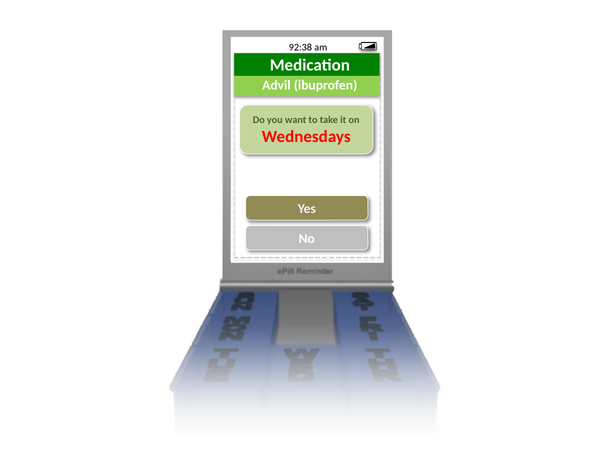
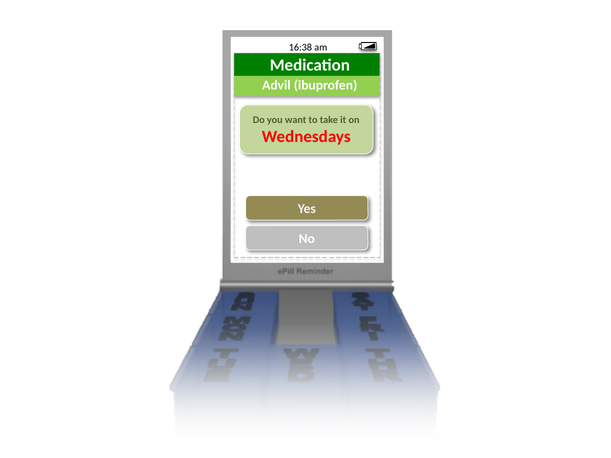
92:38: 92:38 -> 16:38 (300, 48)
